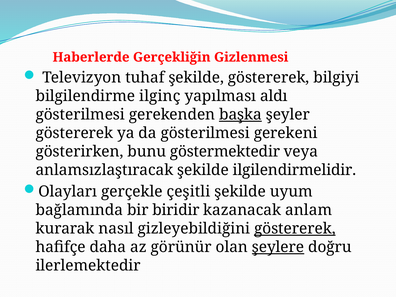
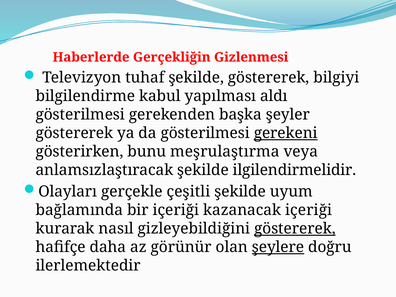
ilginç: ilginç -> kabul (160, 96)
başka underline: present -> none (240, 115)
gerekeni underline: none -> present (286, 133)
göstermektedir: göstermektedir -> meşrulaştırma (225, 152)
bir biridir: biridir -> içeriği (176, 210)
kazanacak anlam: anlam -> içeriği (309, 210)
